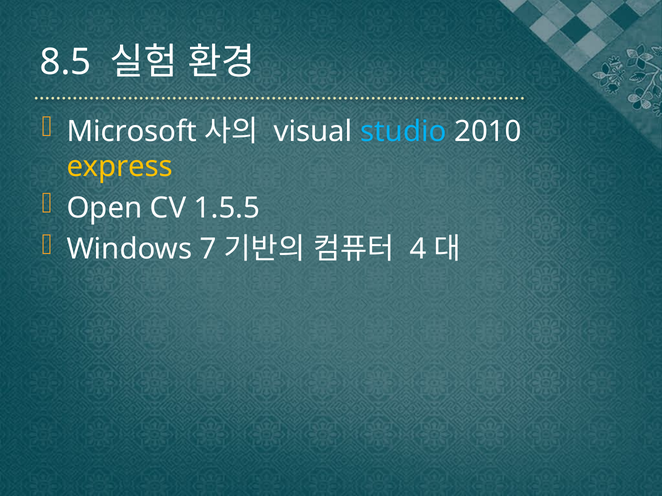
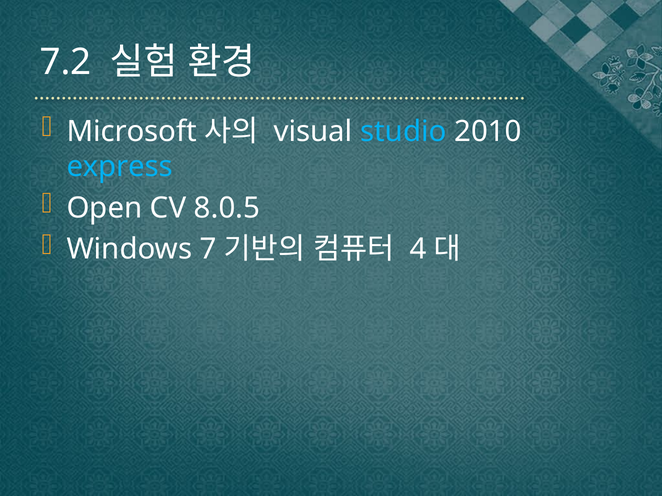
8.5: 8.5 -> 7.2 (66, 62)
express colour: yellow -> light blue (120, 167)
1.5.5: 1.5.5 -> 8.0.5 (227, 208)
